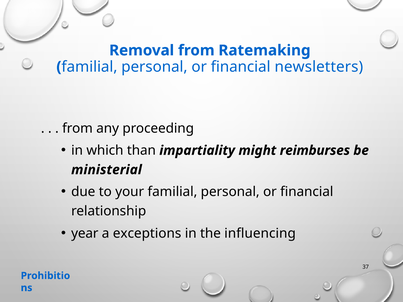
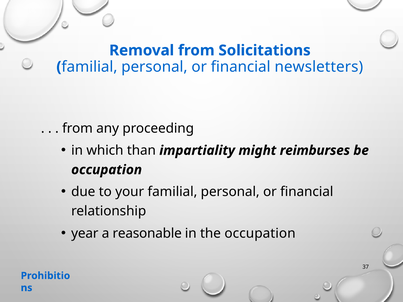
Ratemaking: Ratemaking -> Solicitations (265, 50)
ministerial: ministerial -> occupation (107, 170)
exceptions: exceptions -> reasonable (147, 234)
the influencing: influencing -> occupation (260, 234)
